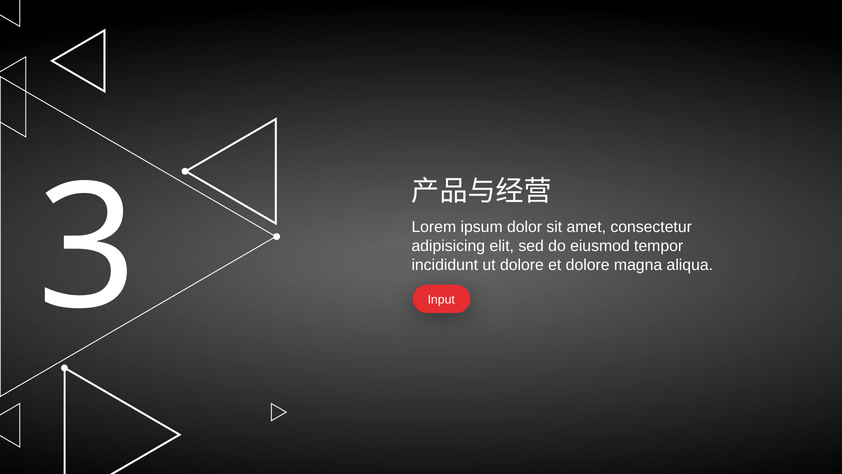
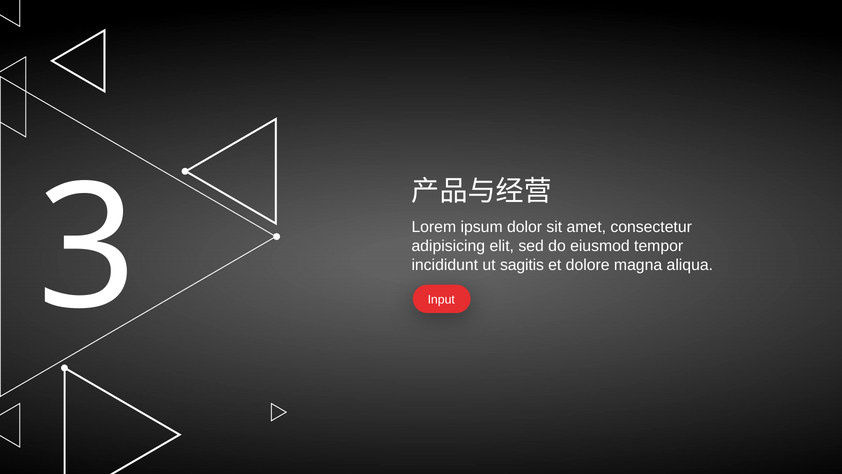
dolore: dolore -> sagitis (522, 265)
